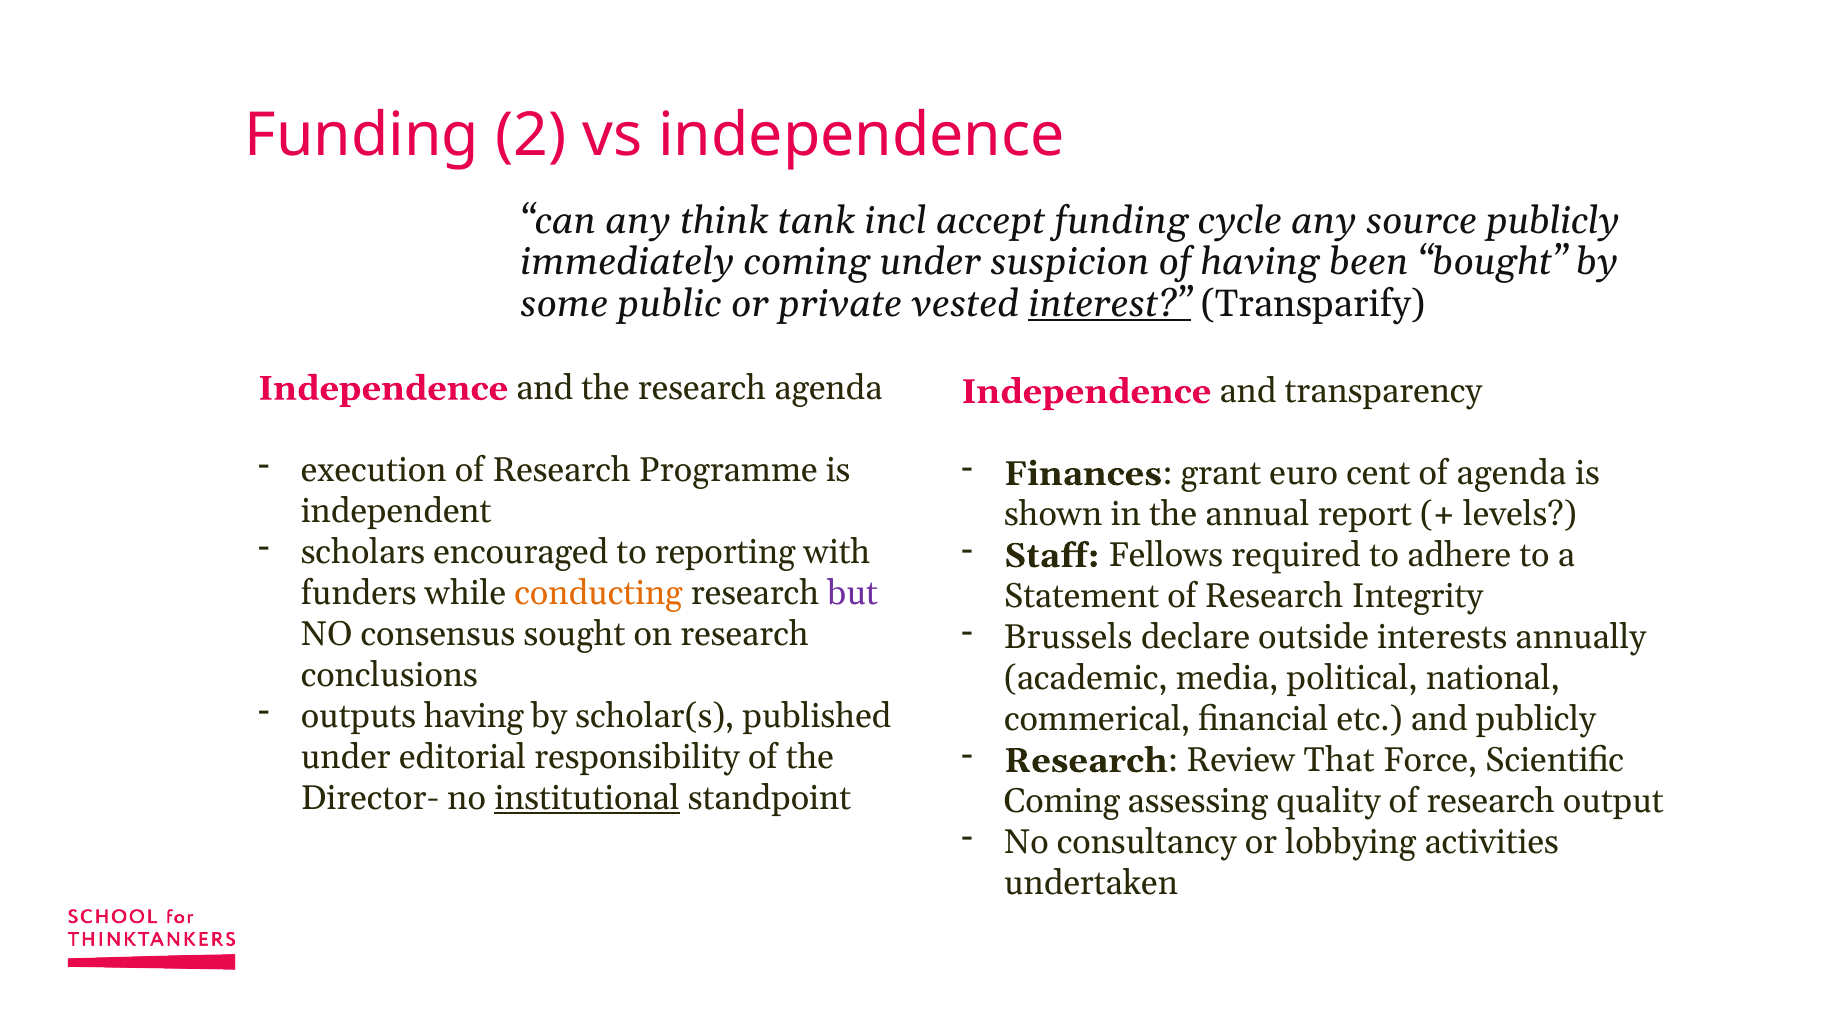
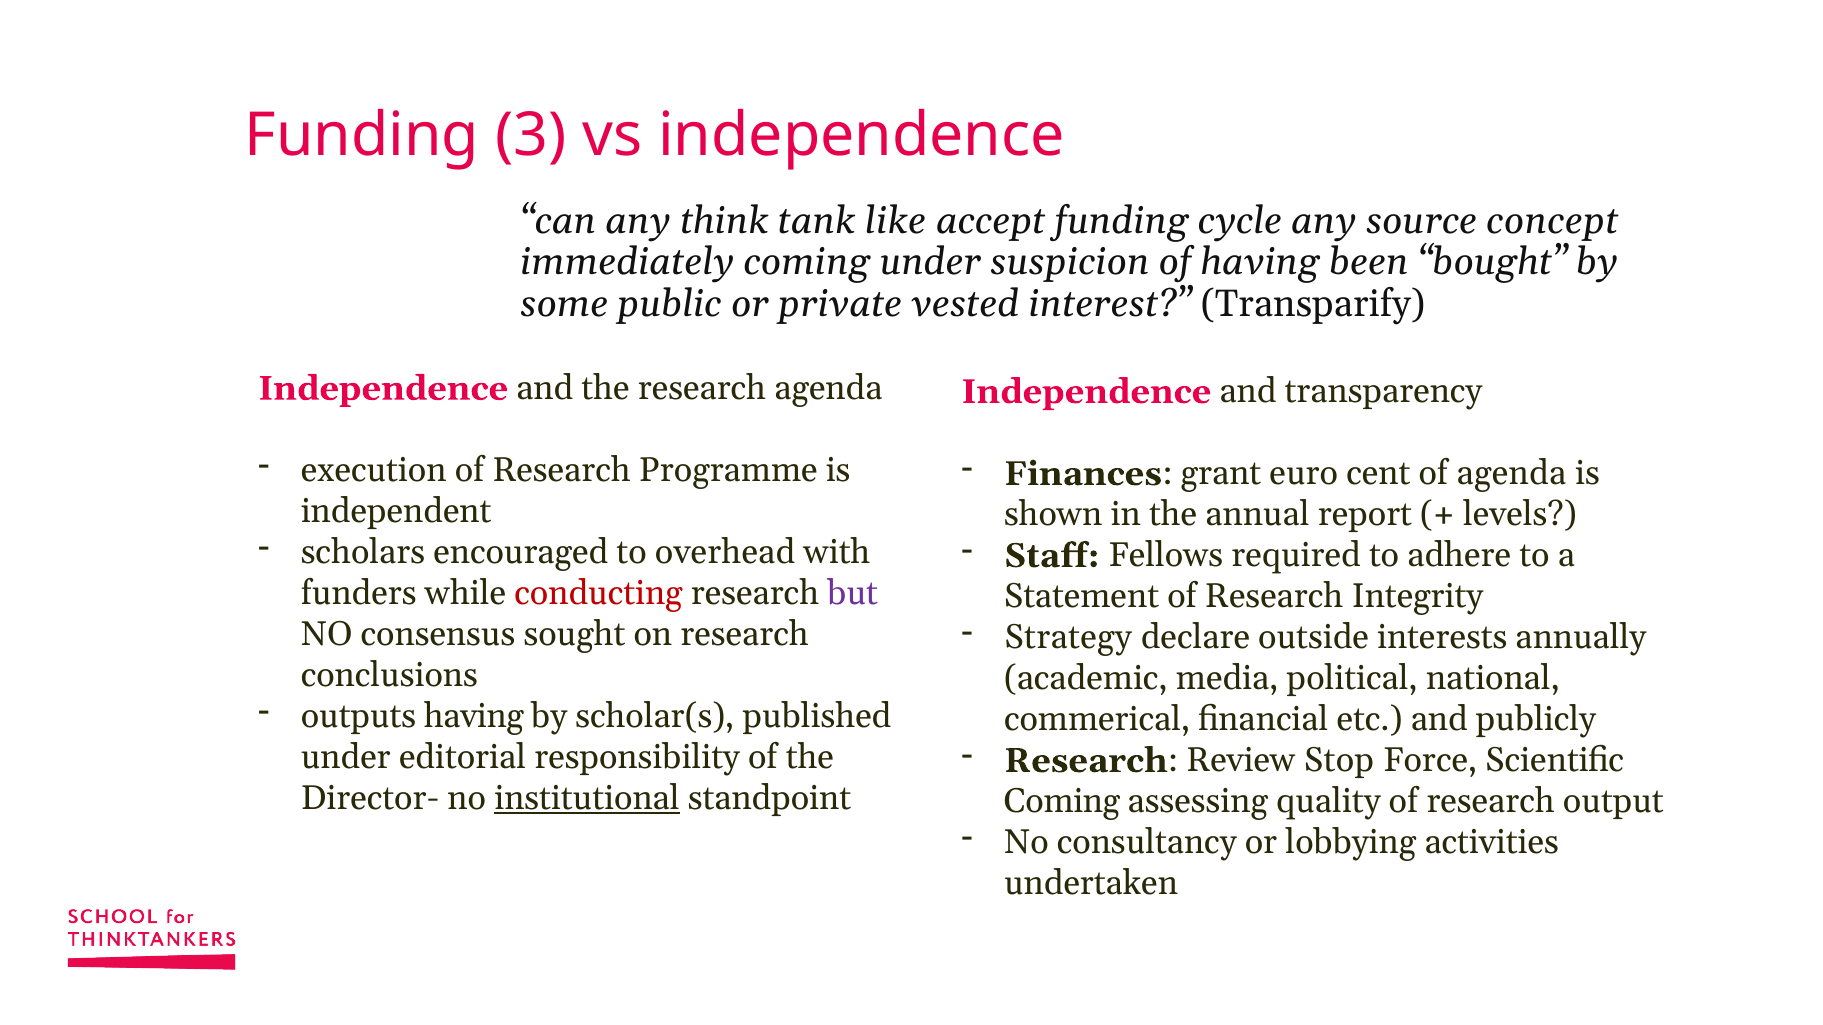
2: 2 -> 3 (531, 136)
incl: incl -> like (895, 221)
source publicly: publicly -> concept (1552, 221)
interest underline: present -> none (1110, 304)
reporting: reporting -> overhead (725, 553)
conducting colour: orange -> red (599, 594)
Brussels: Brussels -> Strategy (1068, 638)
That: That -> Stop (1339, 761)
